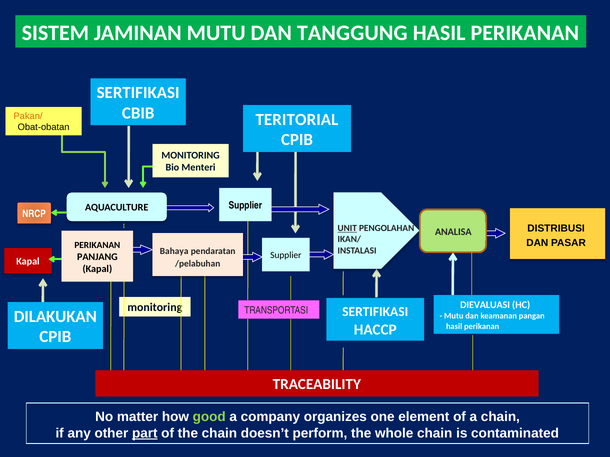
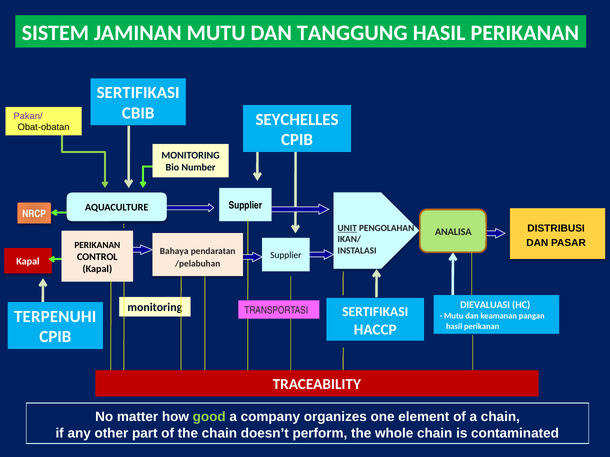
Pakan/ colour: orange -> purple (28, 116)
TERITORIAL: TERITORIAL -> SEYCHELLES (297, 120)
Menteri: Menteri -> Number (198, 168)
PANJANG: PANJANG -> CONTROL (97, 257)
DILAKUKAN: DILAKUKAN -> TERPENUHI (55, 317)
part underline: present -> none (145, 434)
